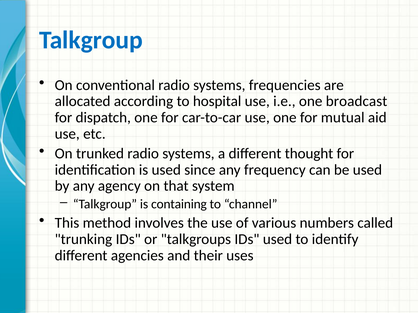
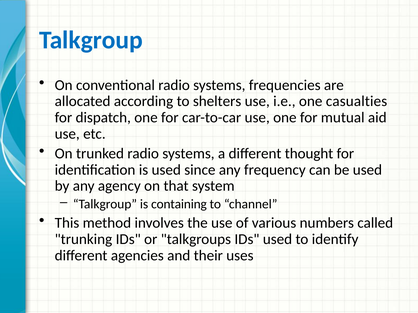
hospital: hospital -> shelters (217, 101)
broadcast: broadcast -> casualties (357, 101)
